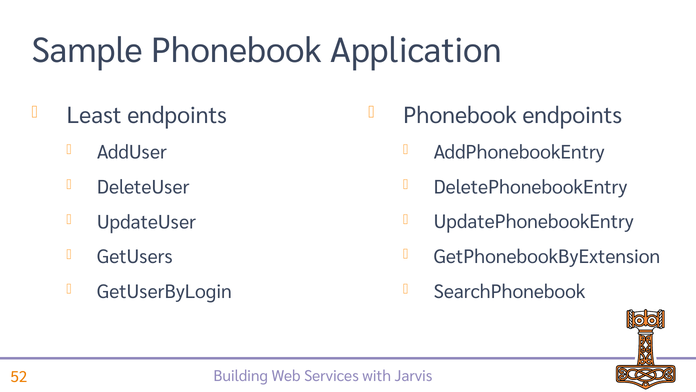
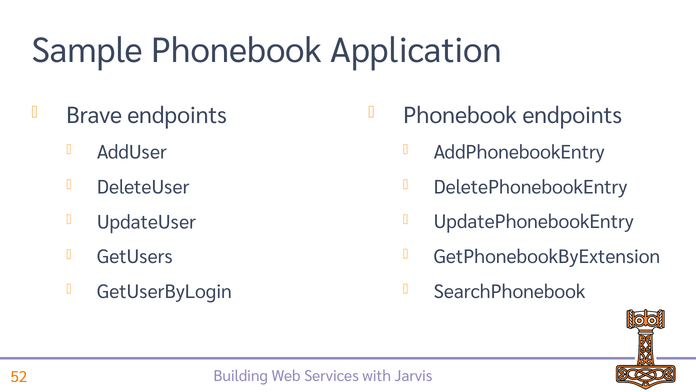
Least: Least -> Brave (94, 115)
